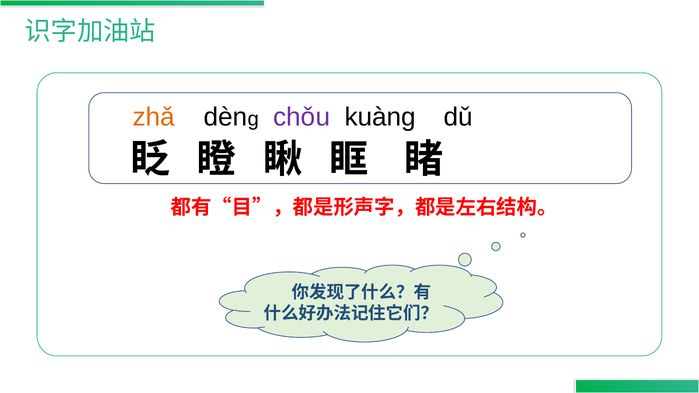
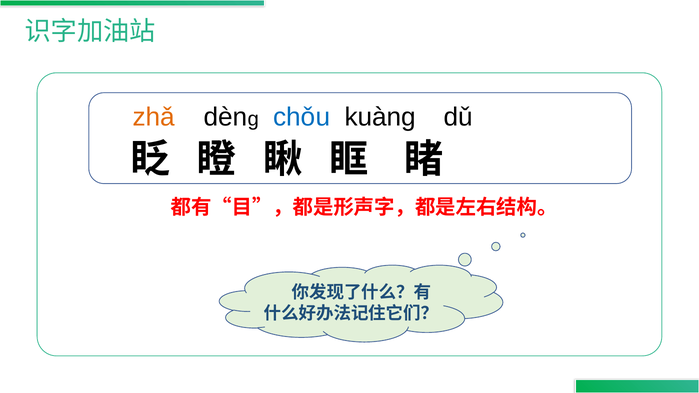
chǒu colour: purple -> blue (302, 117)
